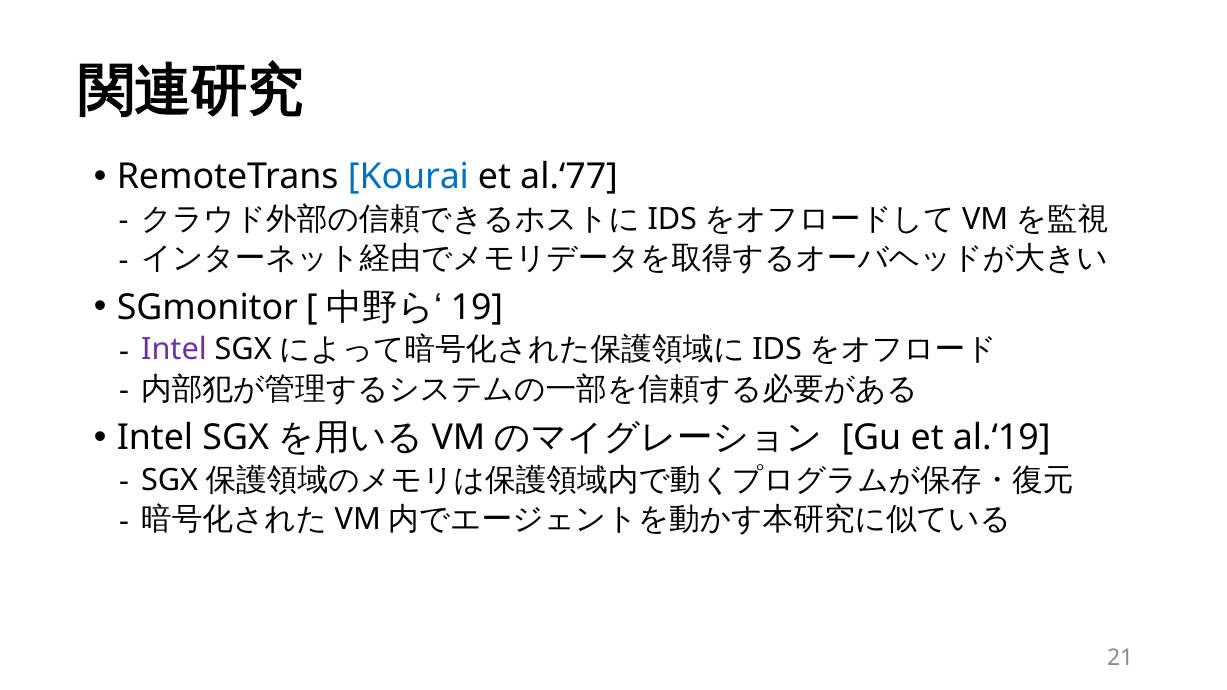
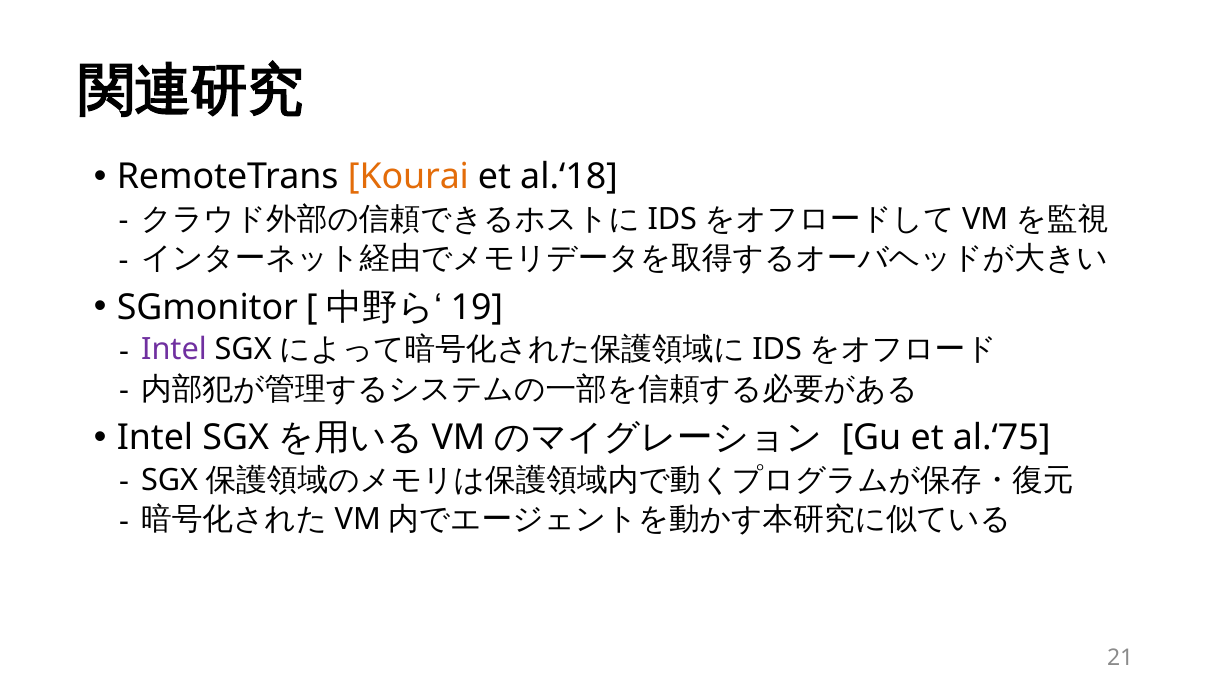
Kourai colour: blue -> orange (408, 177)
al.‘77: al.‘77 -> al.‘18 (569, 177)
al.‘19: al.‘19 -> al.‘75 (1002, 438)
